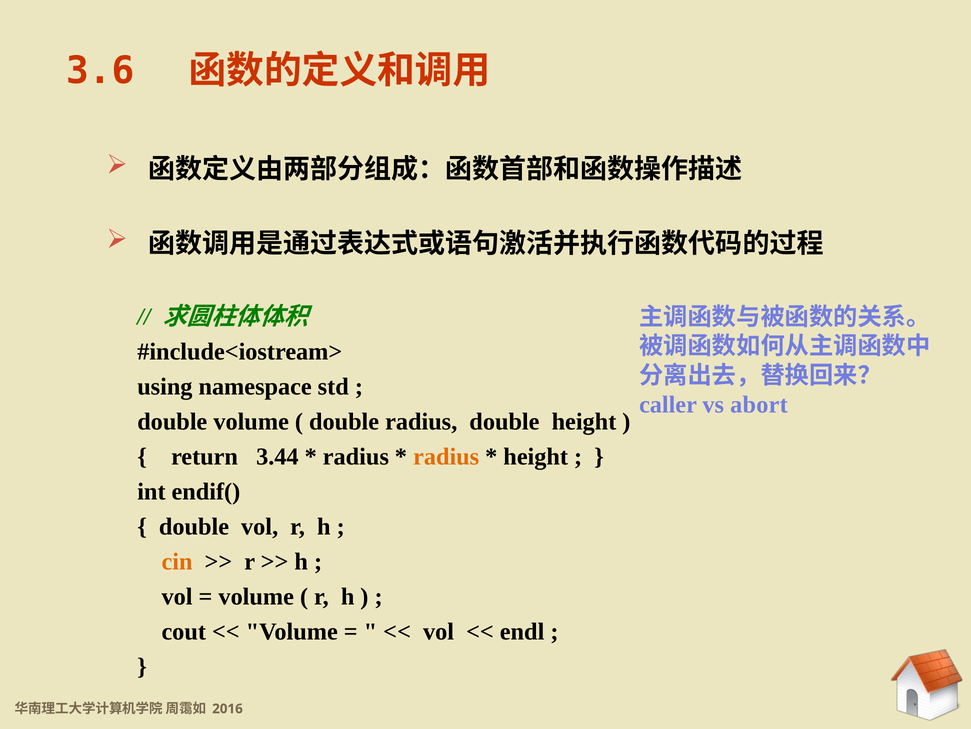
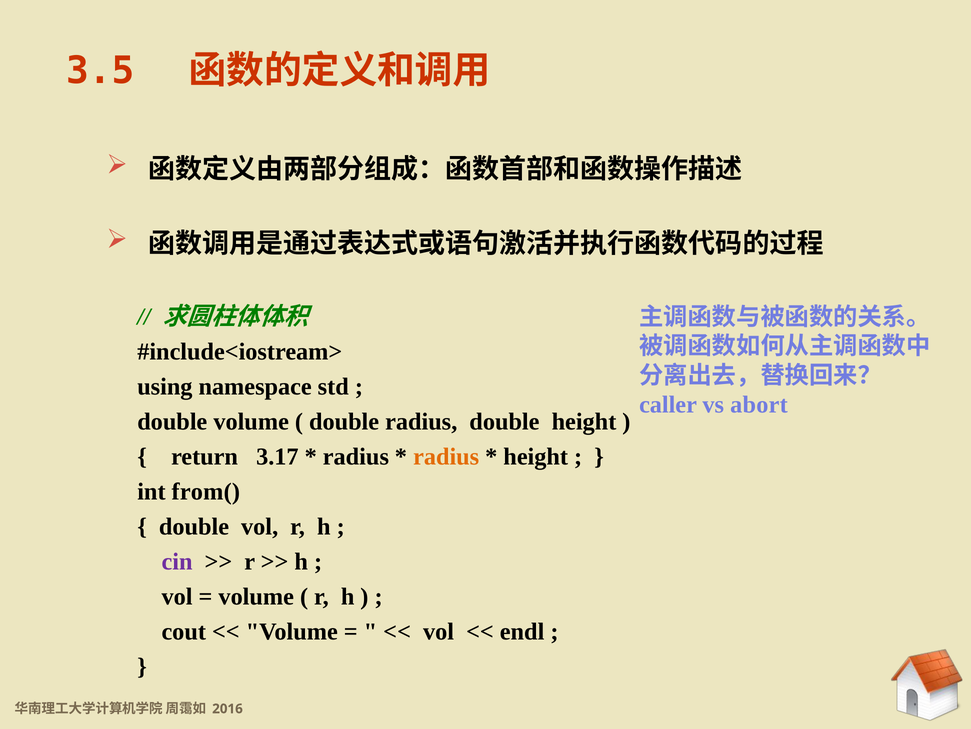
3.6: 3.6 -> 3.5 (100, 71)
3.44: 3.44 -> 3.17 (277, 456)
endif(: endif( -> from( (206, 491)
cin colour: orange -> purple (177, 561)
